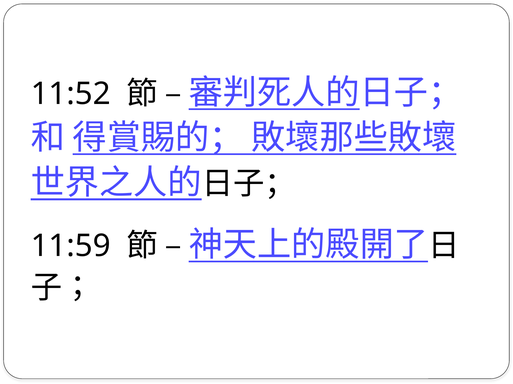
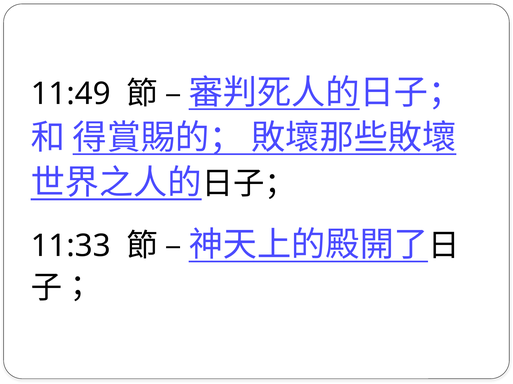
11:52: 11:52 -> 11:49 (71, 94)
11:59: 11:59 -> 11:33 (71, 246)
